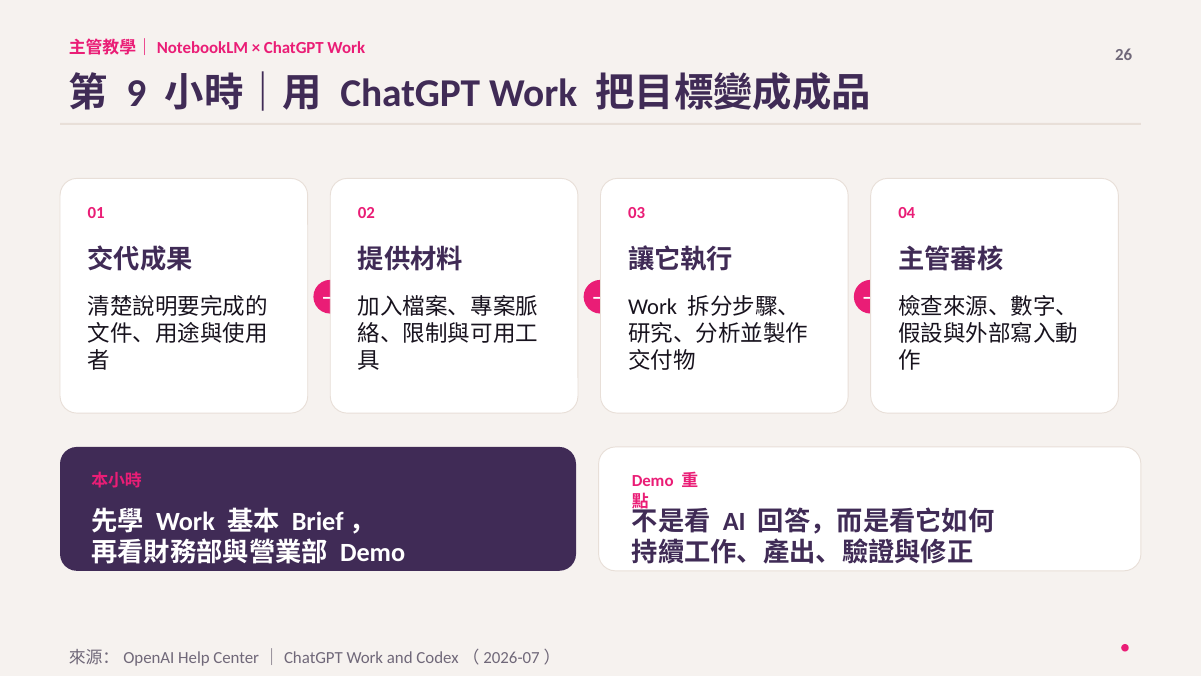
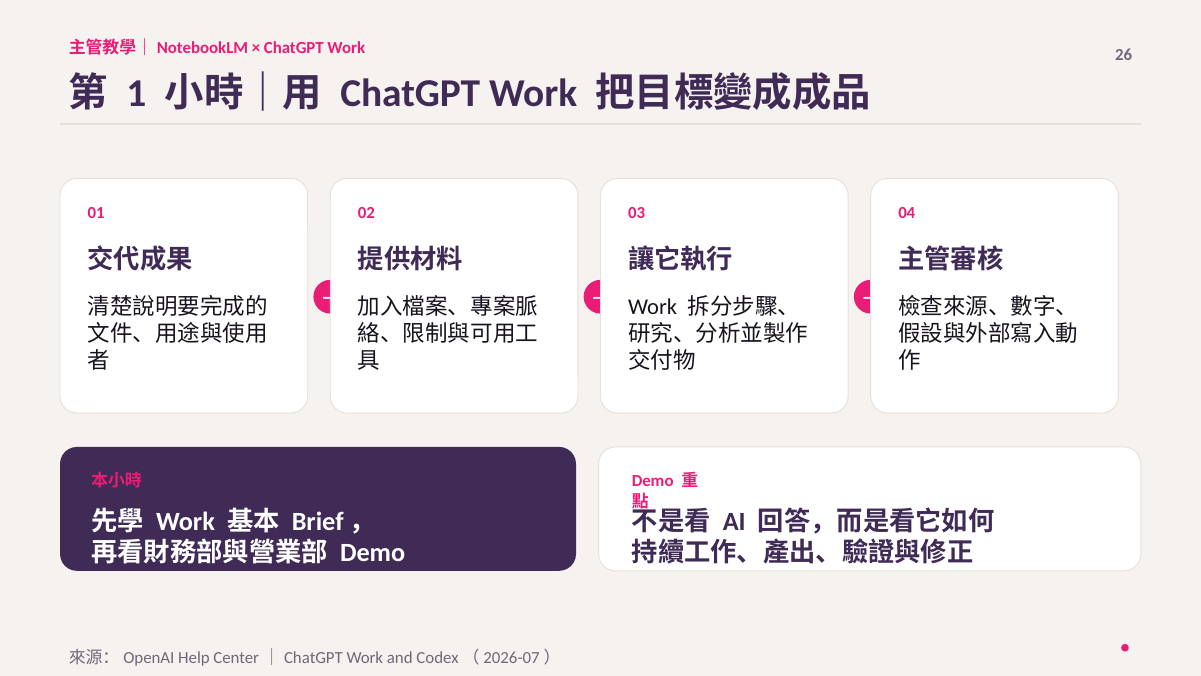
9: 9 -> 1 (136, 94)
